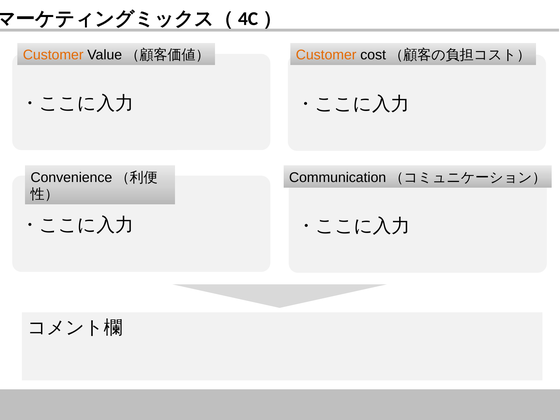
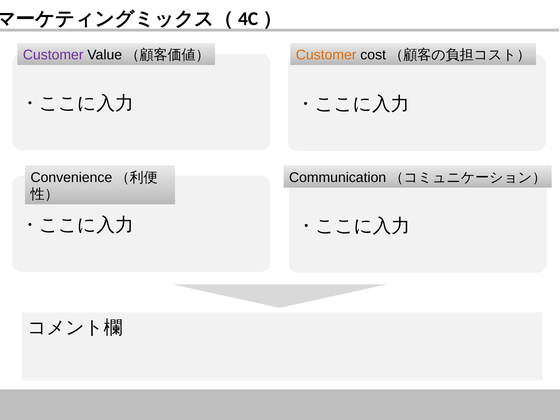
Customer colour: orange -> purple (53, 55)
